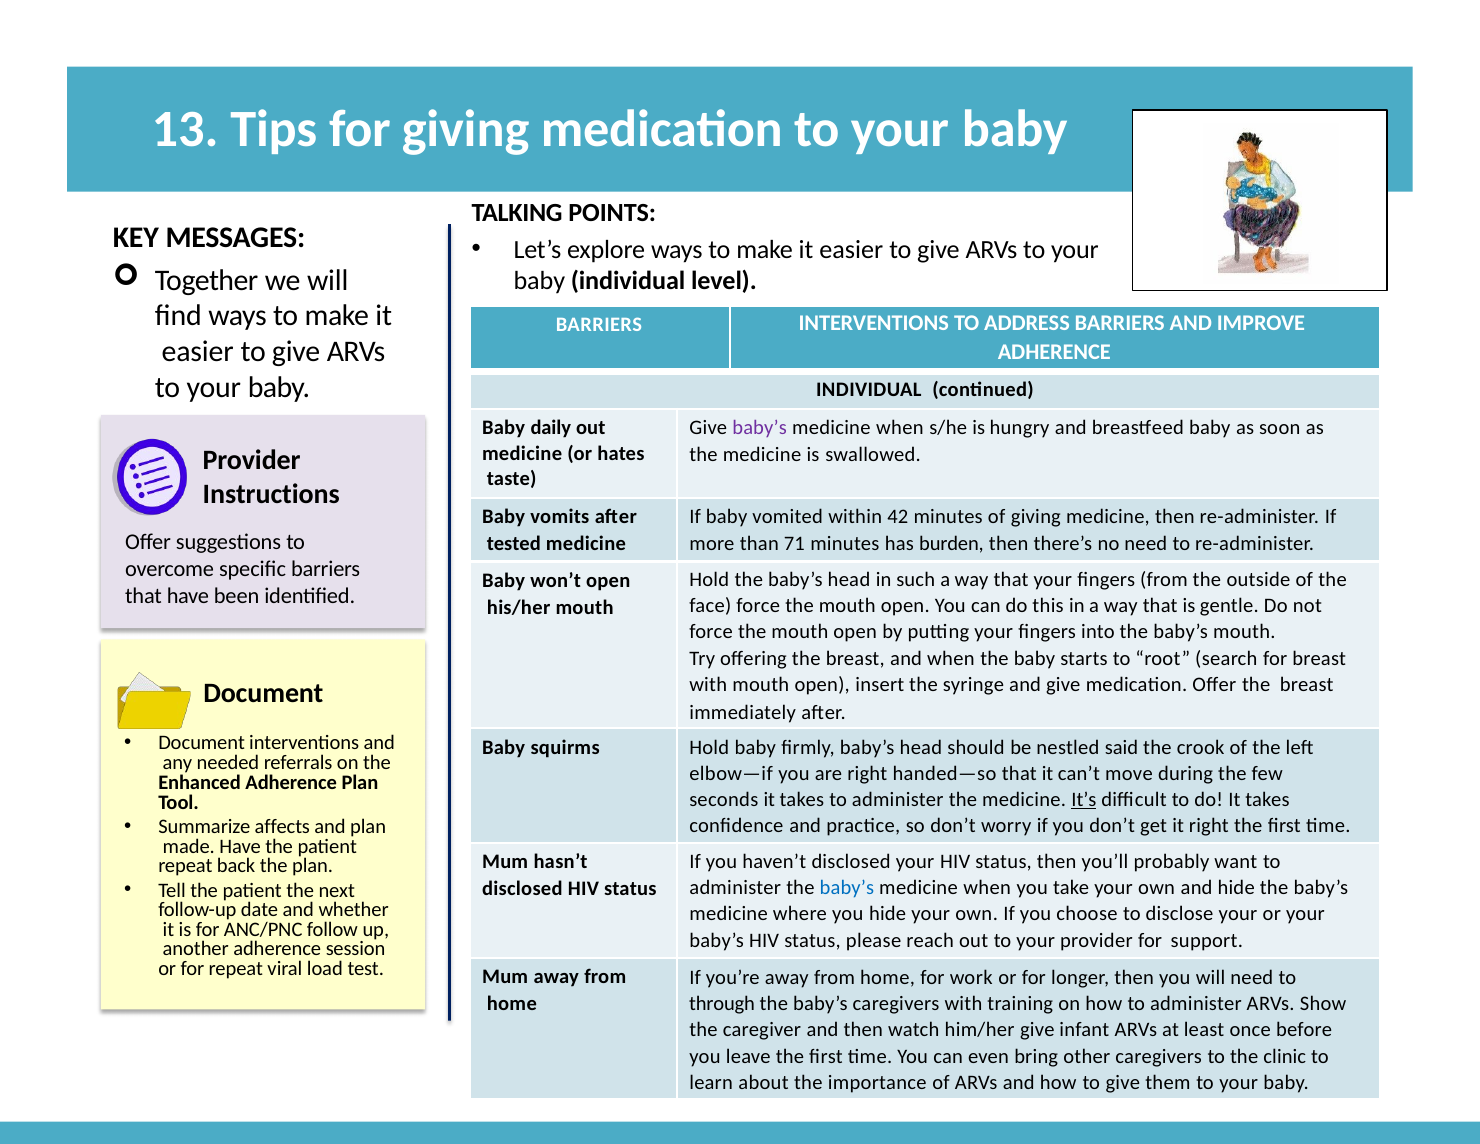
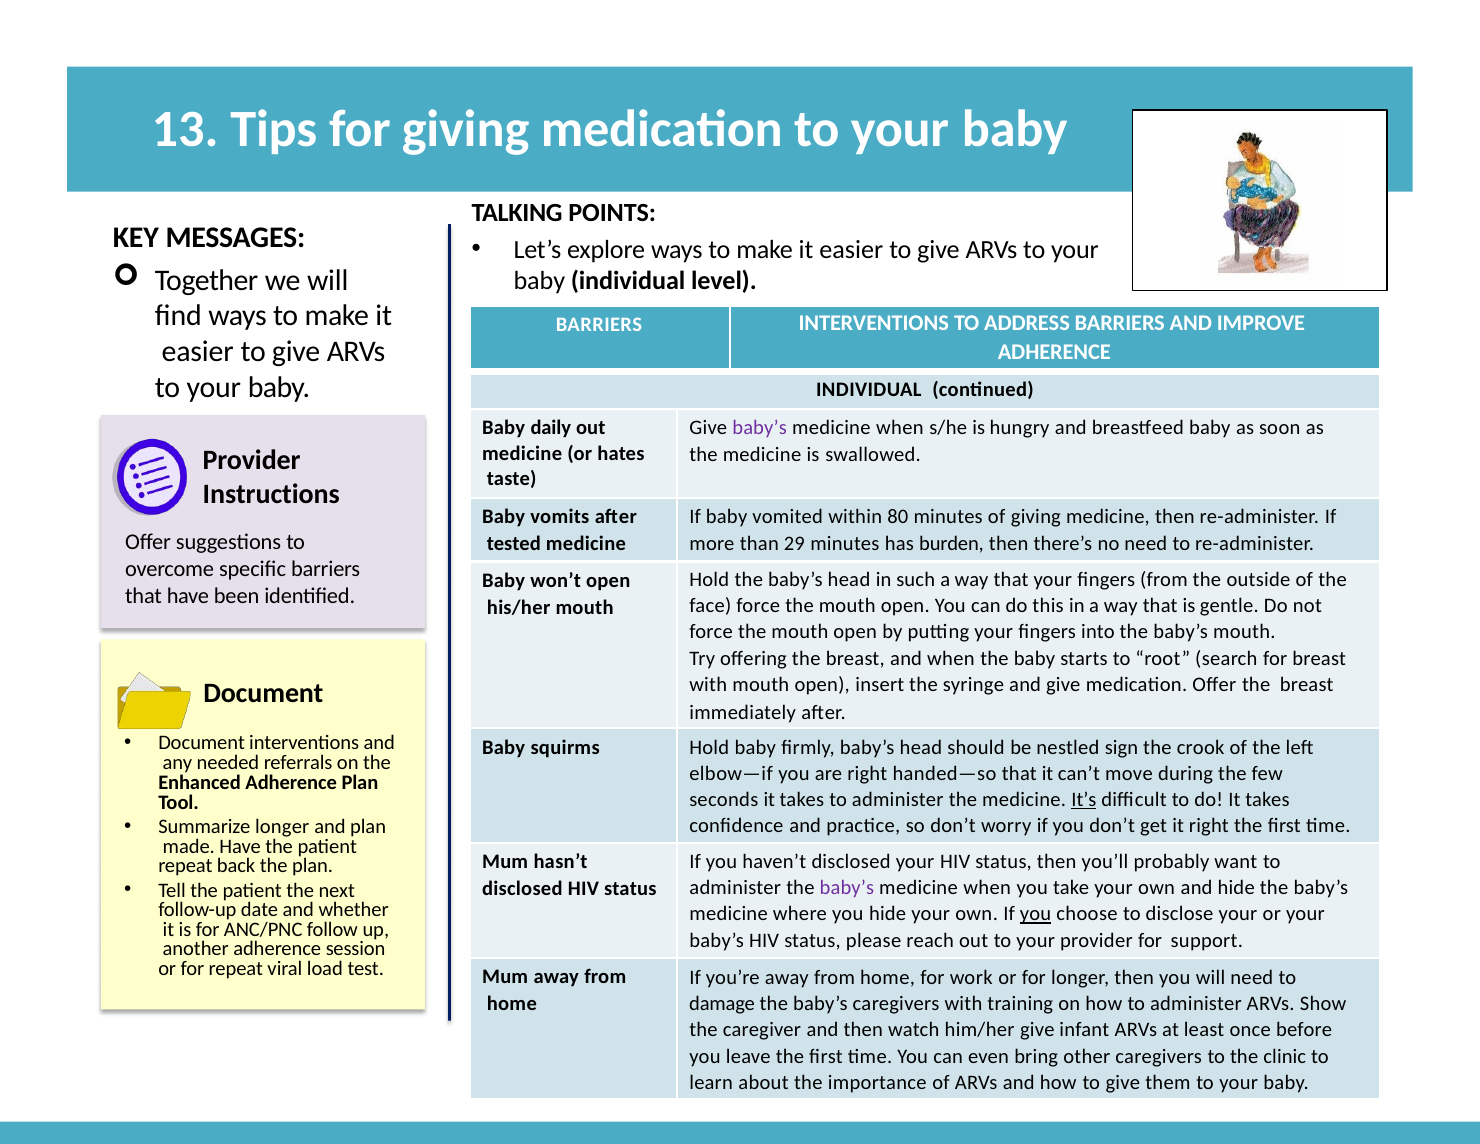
42: 42 -> 80 (898, 517)
71: 71 -> 29 (794, 543)
said: said -> sign (1121, 747)
Summarize affects: affects -> longer (282, 826)
baby’s colour: blue -> purple (847, 888)
you underline: none -> present (1035, 914)
through: through -> damage (722, 1003)
